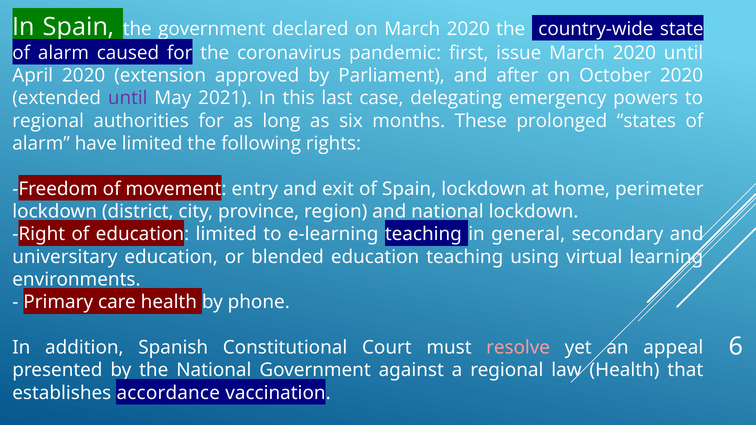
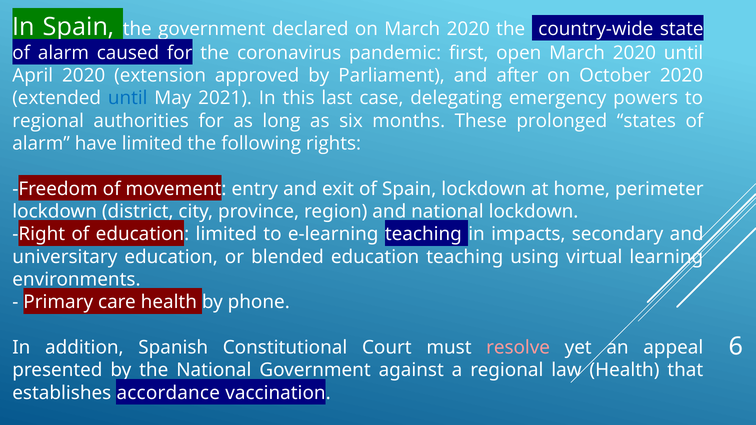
issue: issue -> open (519, 53)
until colour: purple -> blue (128, 98)
general: general -> impacts (528, 234)
